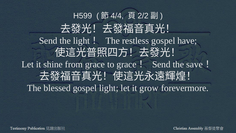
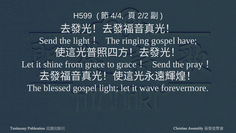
restless: restless -> ringing (136, 41)
save: save -> pray (195, 64)
grow: grow -> wave (149, 88)
